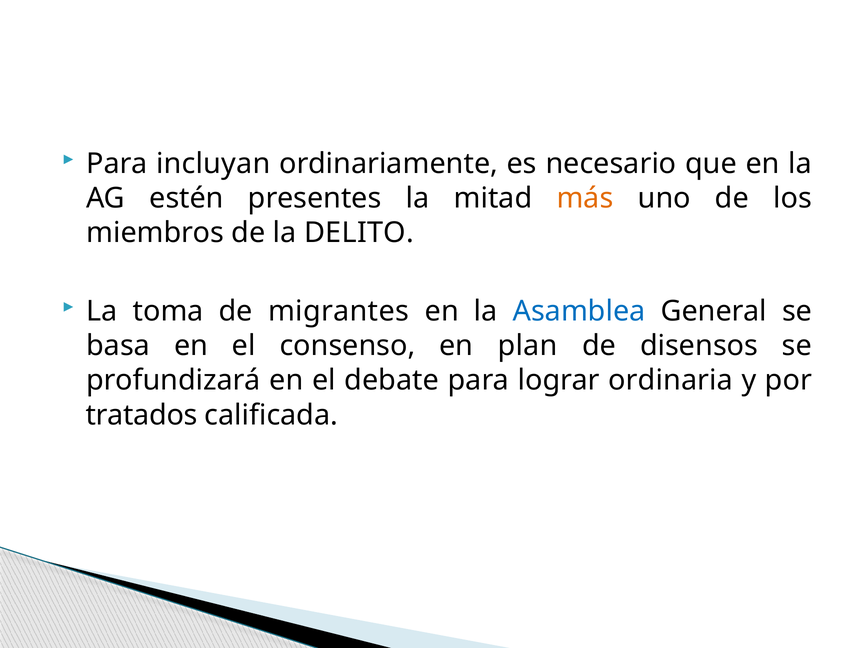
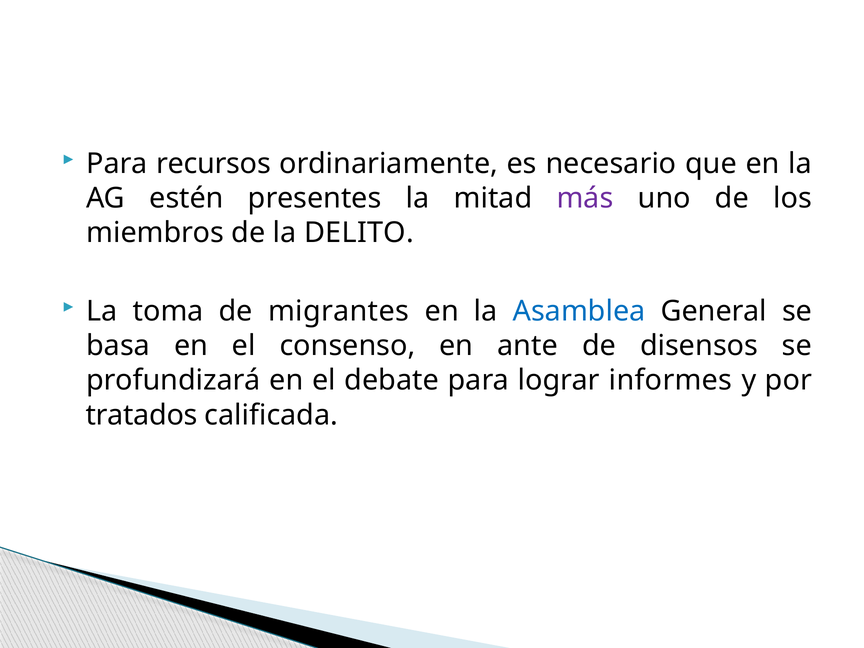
incluyan: incluyan -> recursos (213, 164)
más colour: orange -> purple (585, 198)
plan: plan -> ante (528, 346)
ordinaria: ordinaria -> informes (671, 380)
